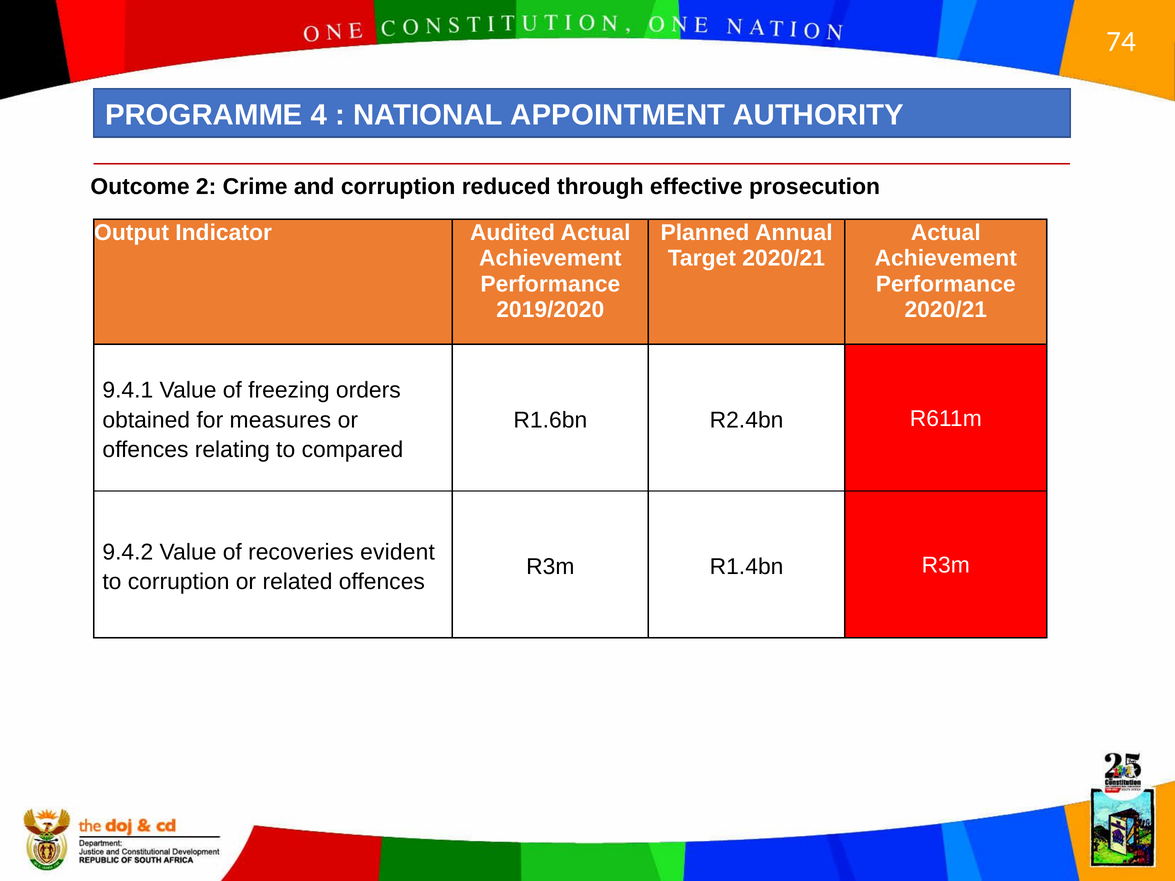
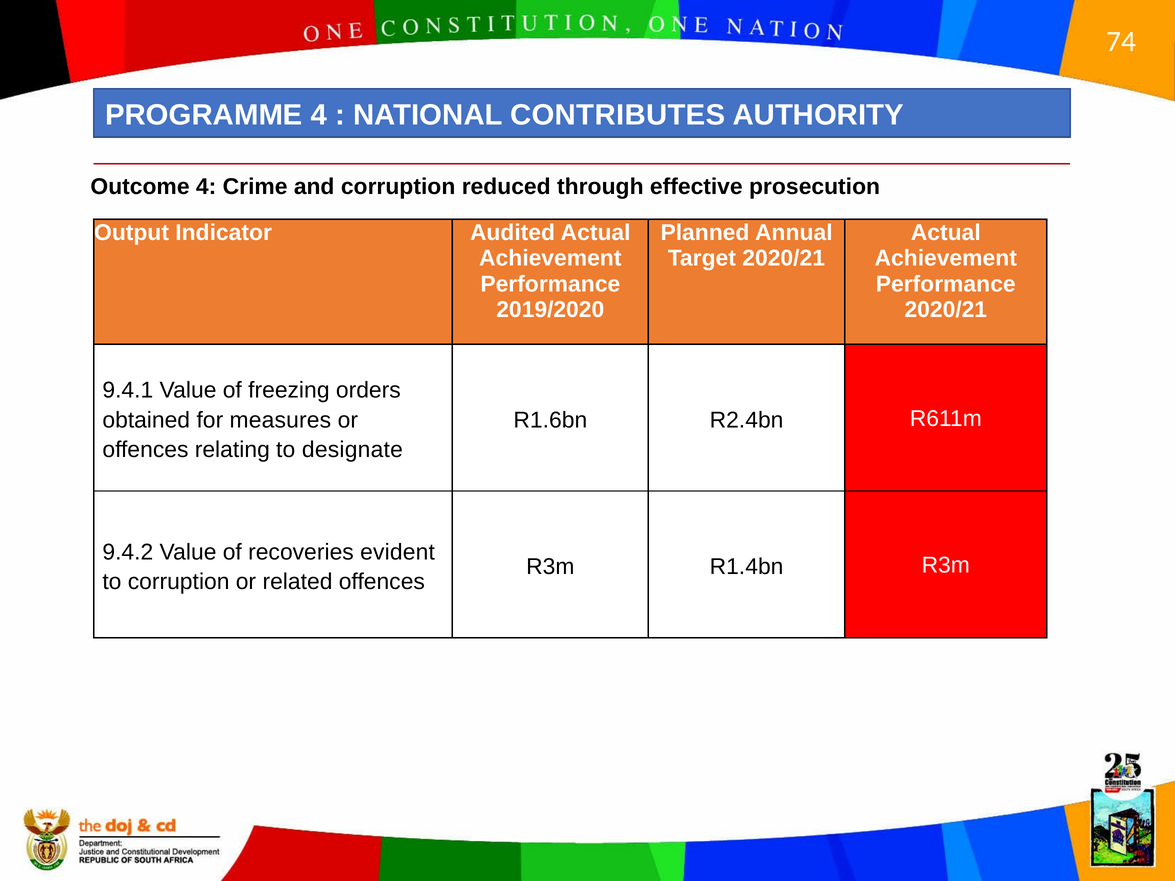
APPOINTMENT: APPOINTMENT -> CONTRIBUTES (618, 115)
Outcome 2: 2 -> 4 (206, 187)
compared: compared -> designate (352, 450)
